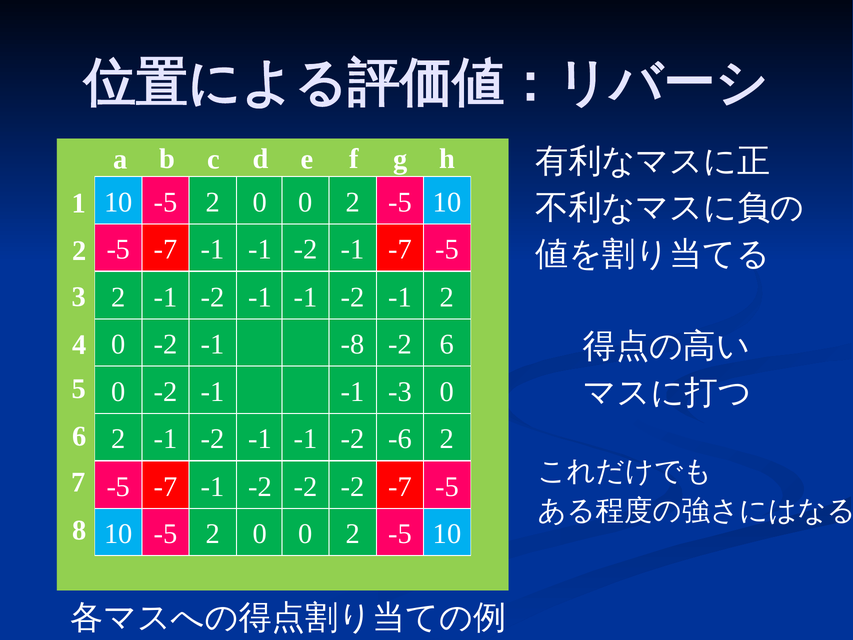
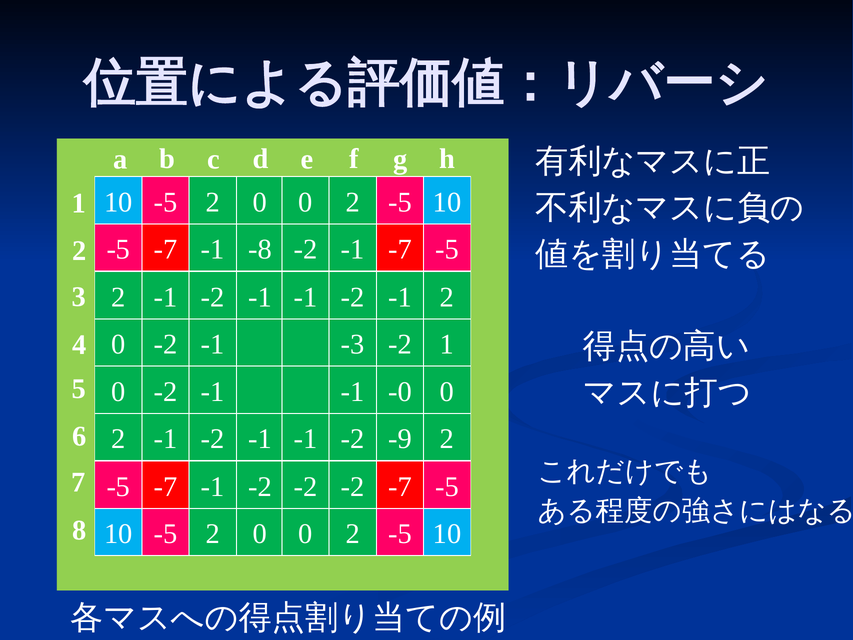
-7 -1 -1: -1 -> -8 (260, 249)
-8: -8 -> -3 (353, 344)
-2 6: 6 -> 1 (447, 344)
-3: -3 -> -0 (400, 392)
-6: -6 -> -9 (400, 439)
